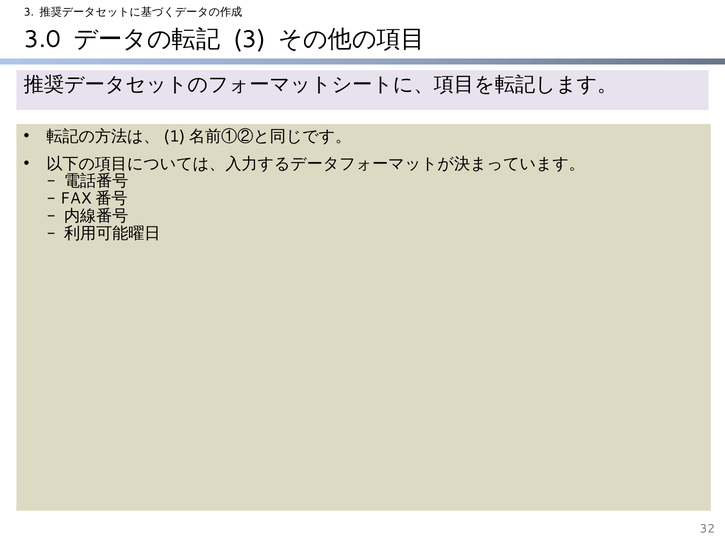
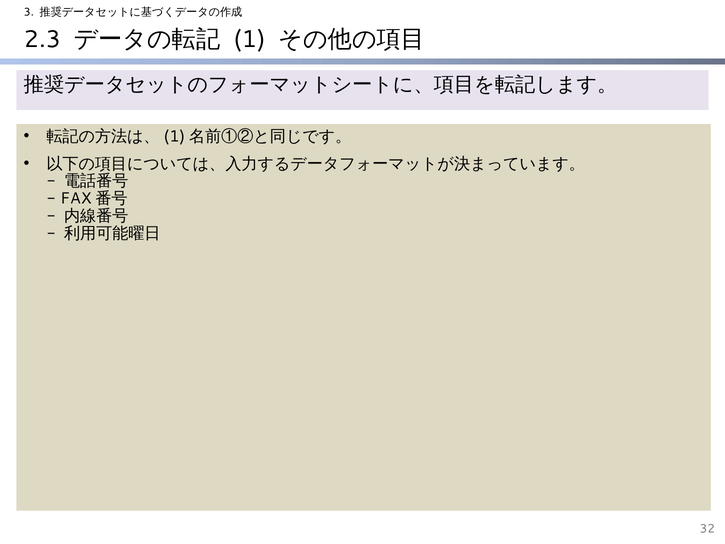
3.0: 3.0 -> 2.3 (42, 39)
3: 3 -> 1 (250, 39)
